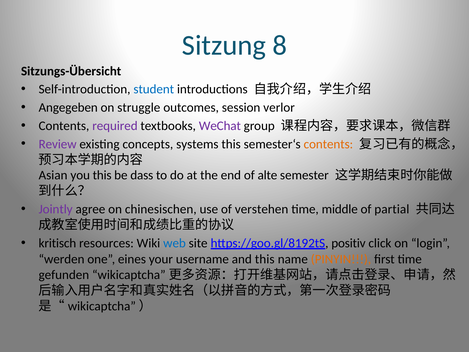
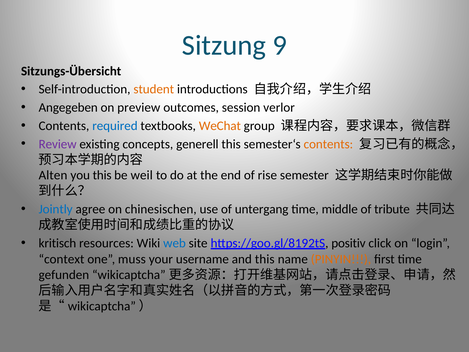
8: 8 -> 9 (280, 45)
student colour: blue -> orange (154, 89)
struggle: struggle -> preview (139, 107)
required colour: purple -> blue (115, 126)
WeChat colour: purple -> orange (220, 126)
systems: systems -> generell (197, 144)
Asian: Asian -> Alten (53, 175)
dass: dass -> weil (142, 175)
alte: alte -> rise (267, 175)
Jointly colour: purple -> blue (56, 209)
verstehen: verstehen -> untergang (262, 209)
partial: partial -> tribute (392, 209)
werden: werden -> context (62, 259)
eines: eines -> muss (132, 259)
